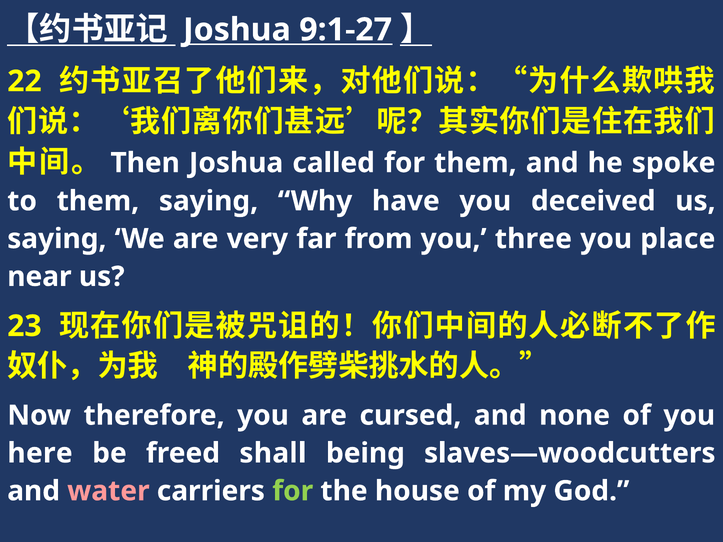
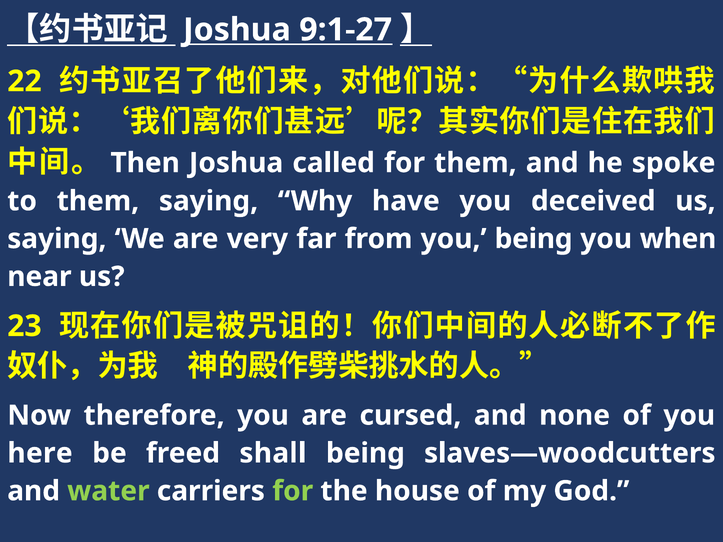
you three: three -> being (534, 239)
place: place -> when (678, 239)
water colour: pink -> light green (108, 491)
